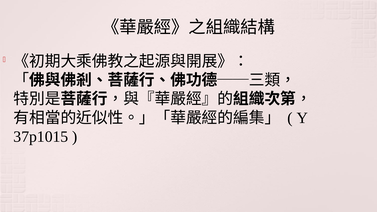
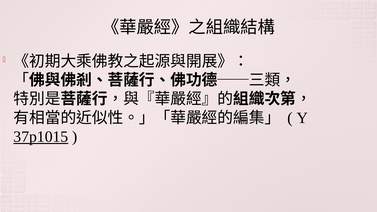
37p1015 underline: none -> present (41, 137)
